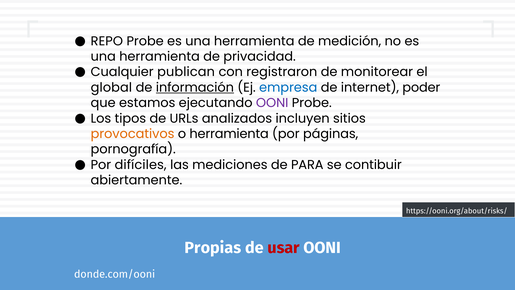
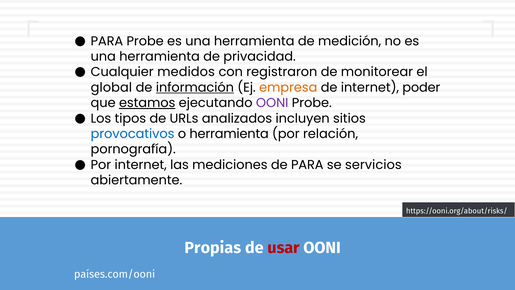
REPO: REPO -> PARA (107, 41)
publican: publican -> medidos (186, 72)
empresa colour: blue -> orange (288, 87)
estamos underline: none -> present (147, 103)
provocativos colour: orange -> blue (133, 134)
páginas: páginas -> relación (331, 134)
Por difíciles: difíciles -> internet (141, 165)
contibuir: contibuir -> servicios (373, 165)
donde.com/ooni: donde.com/ooni -> países.com/ooni (115, 274)
